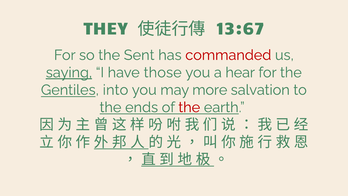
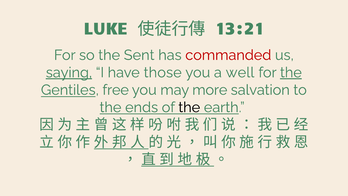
THEY: THEY -> LUKE (106, 29)
13:67: 13:67 -> 13:21 (240, 29)
hear: hear -> well (240, 72)
the underline: none -> present (291, 72)
into: into -> free (116, 90)
the colour: red -> black (189, 107)
